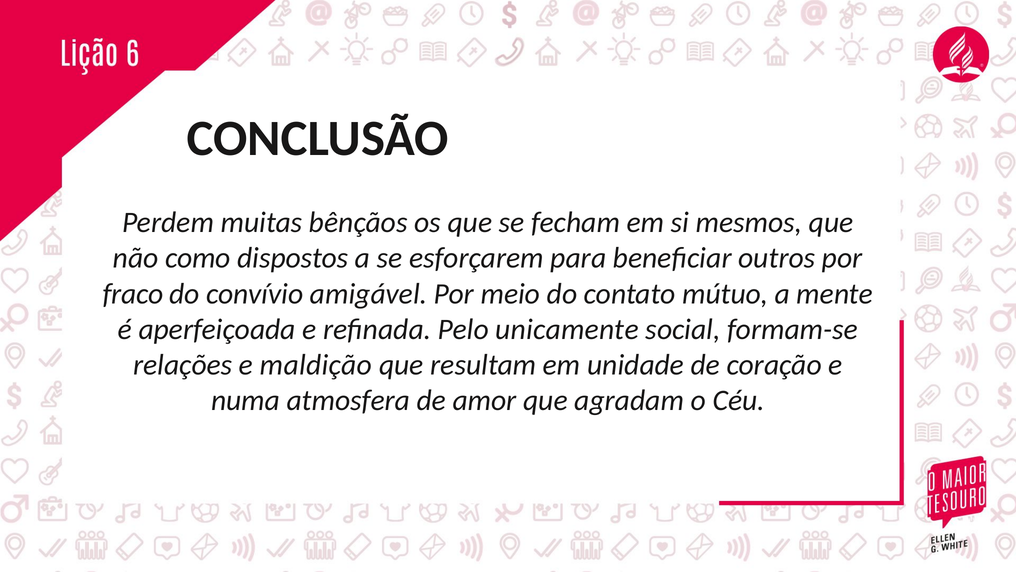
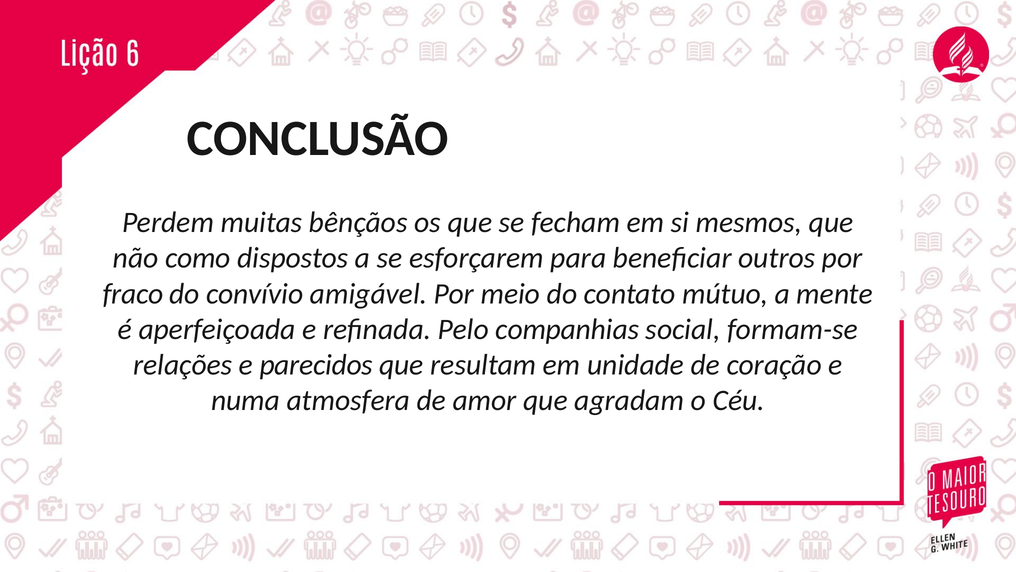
unicamente: unicamente -> companhias (567, 329)
maldição: maldição -> parecidos (316, 365)
